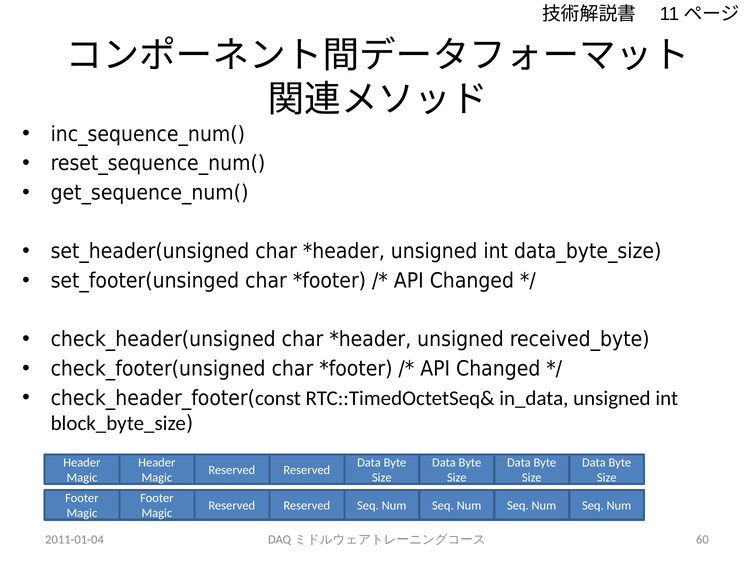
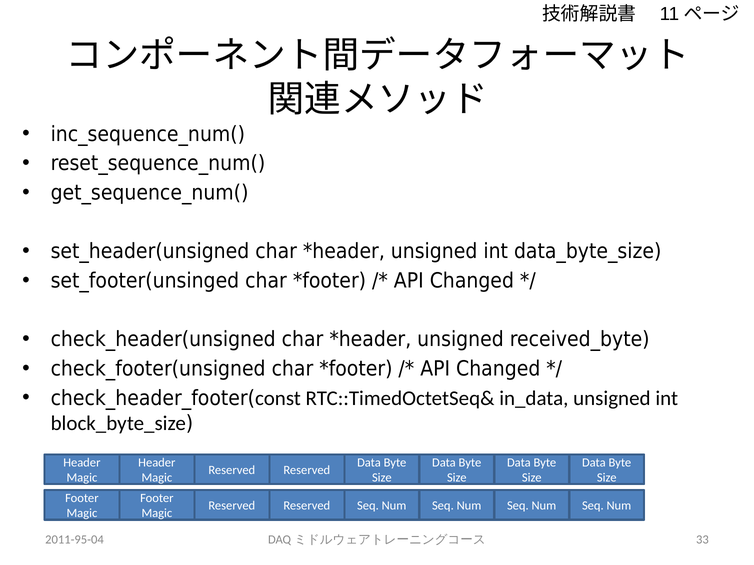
2011-01-04: 2011-01-04 -> 2011-95-04 (74, 540)
60: 60 -> 33 (702, 540)
